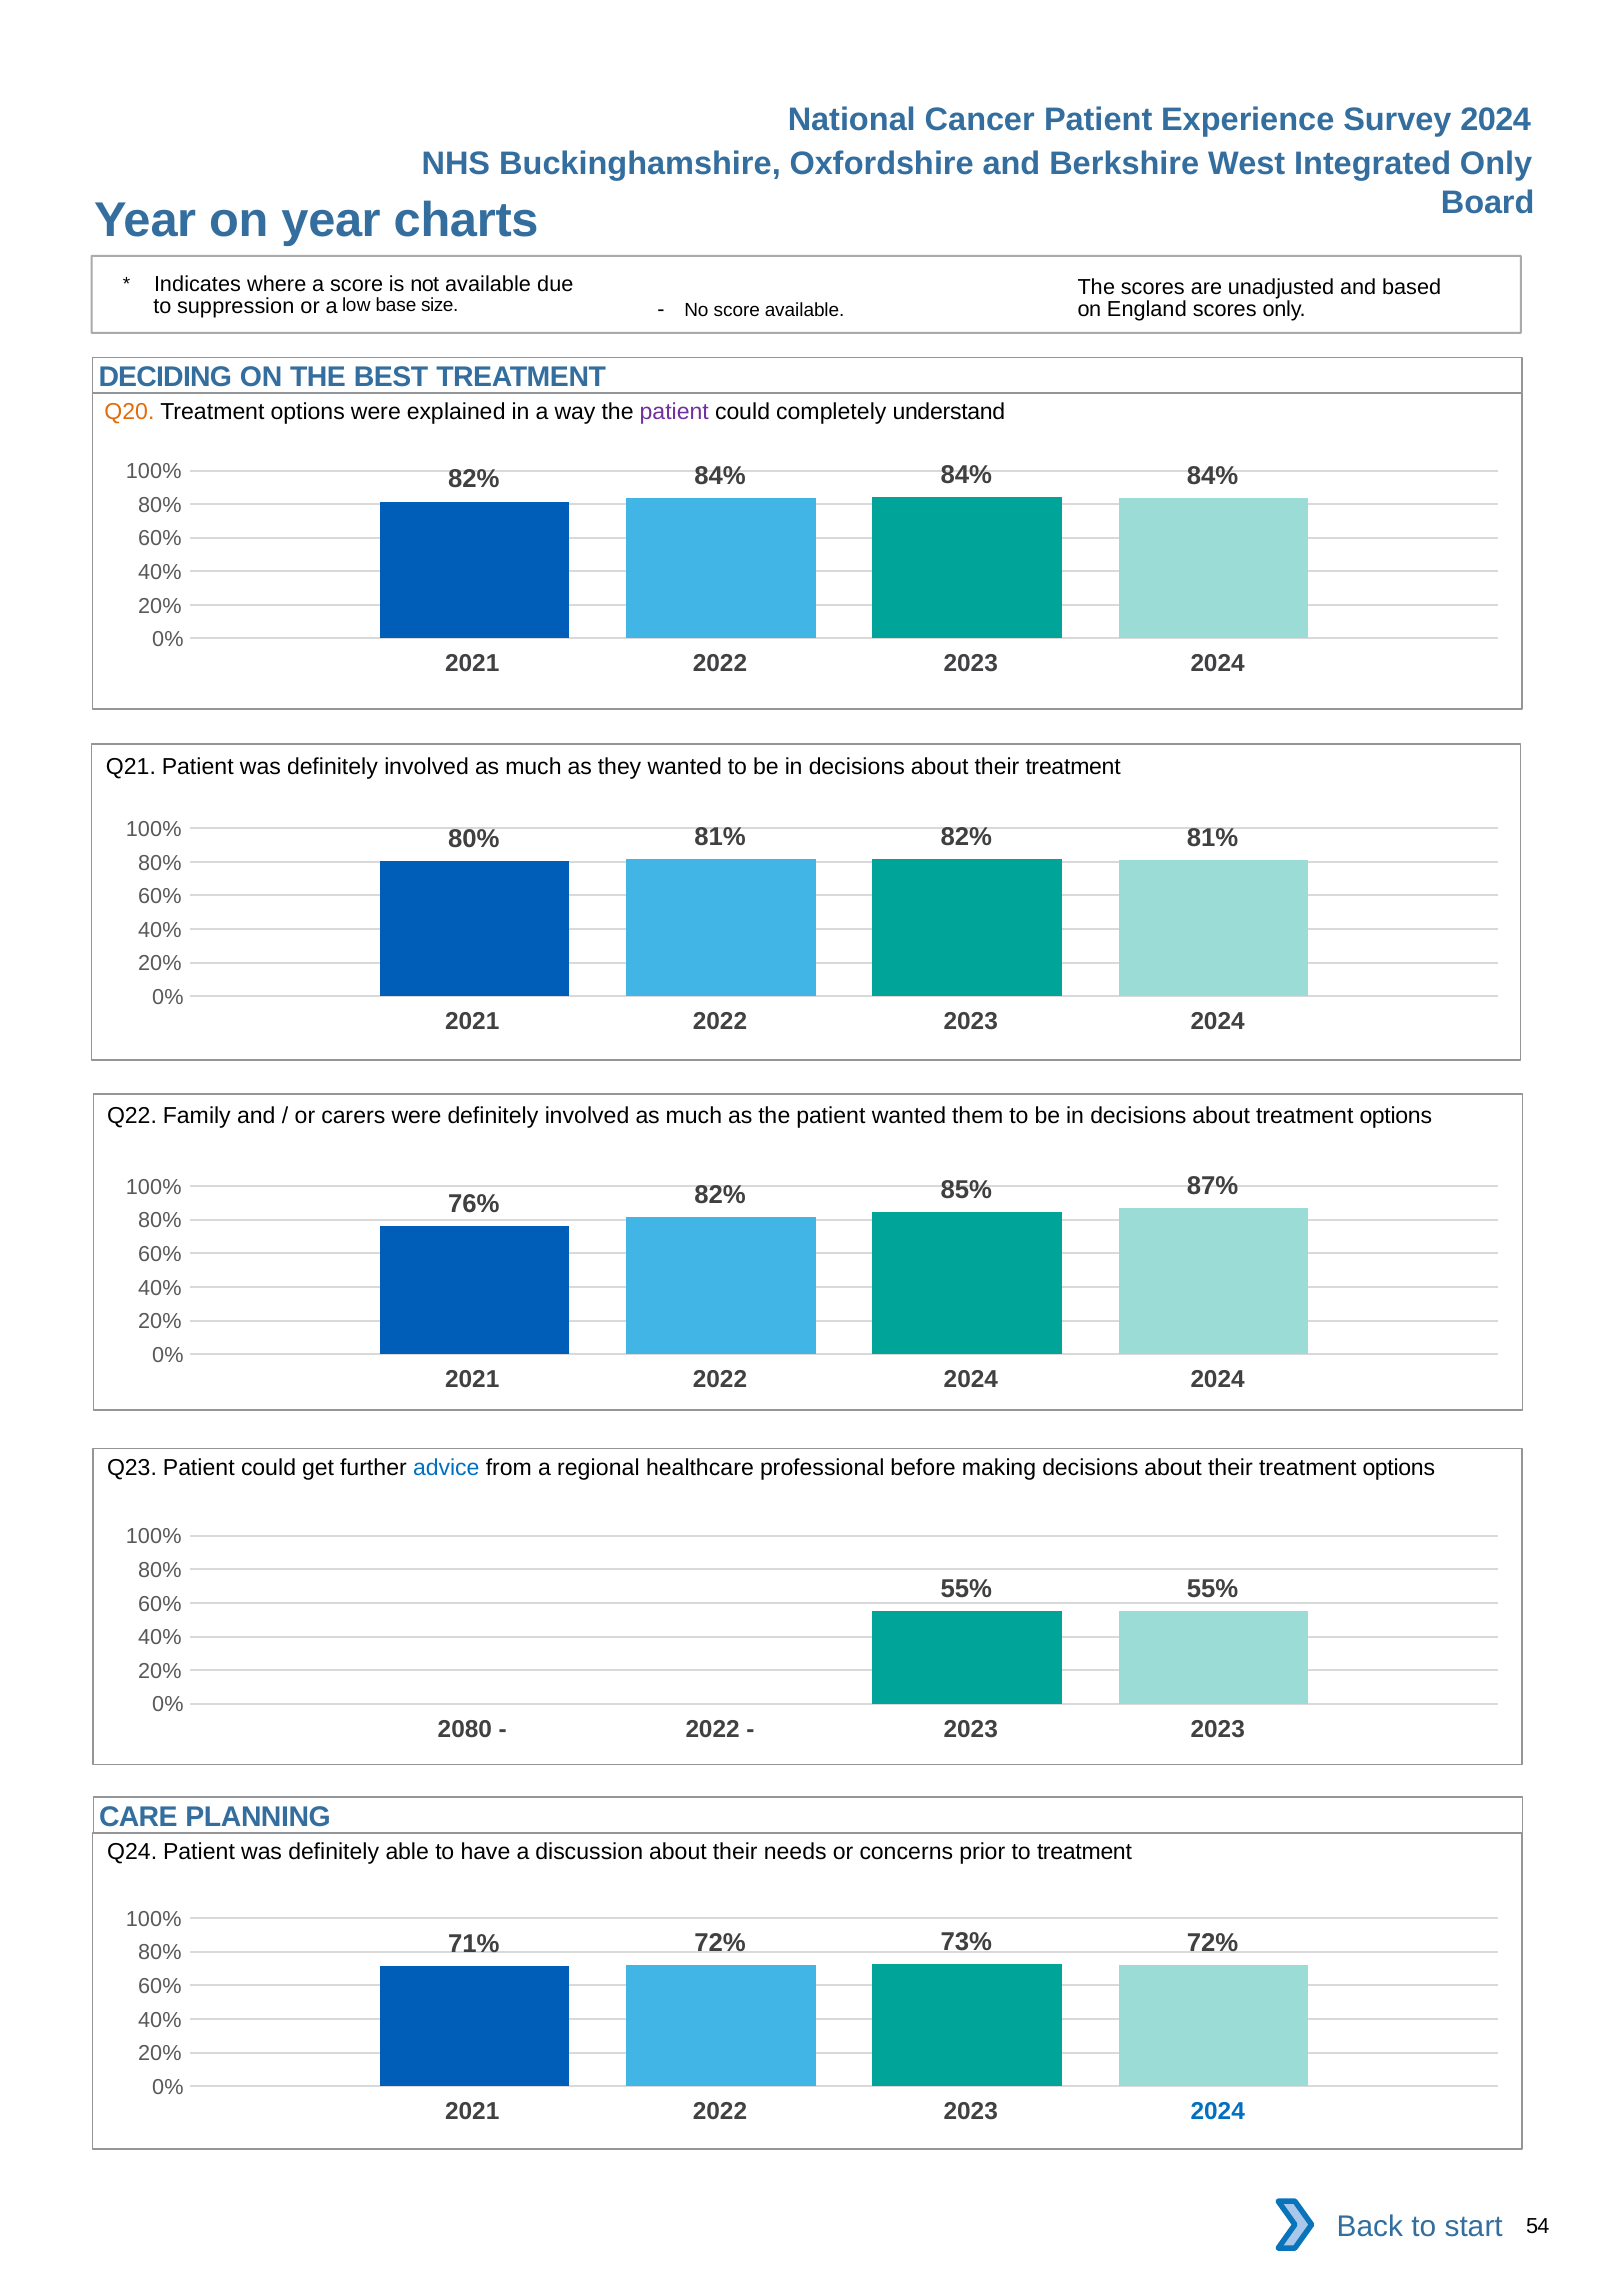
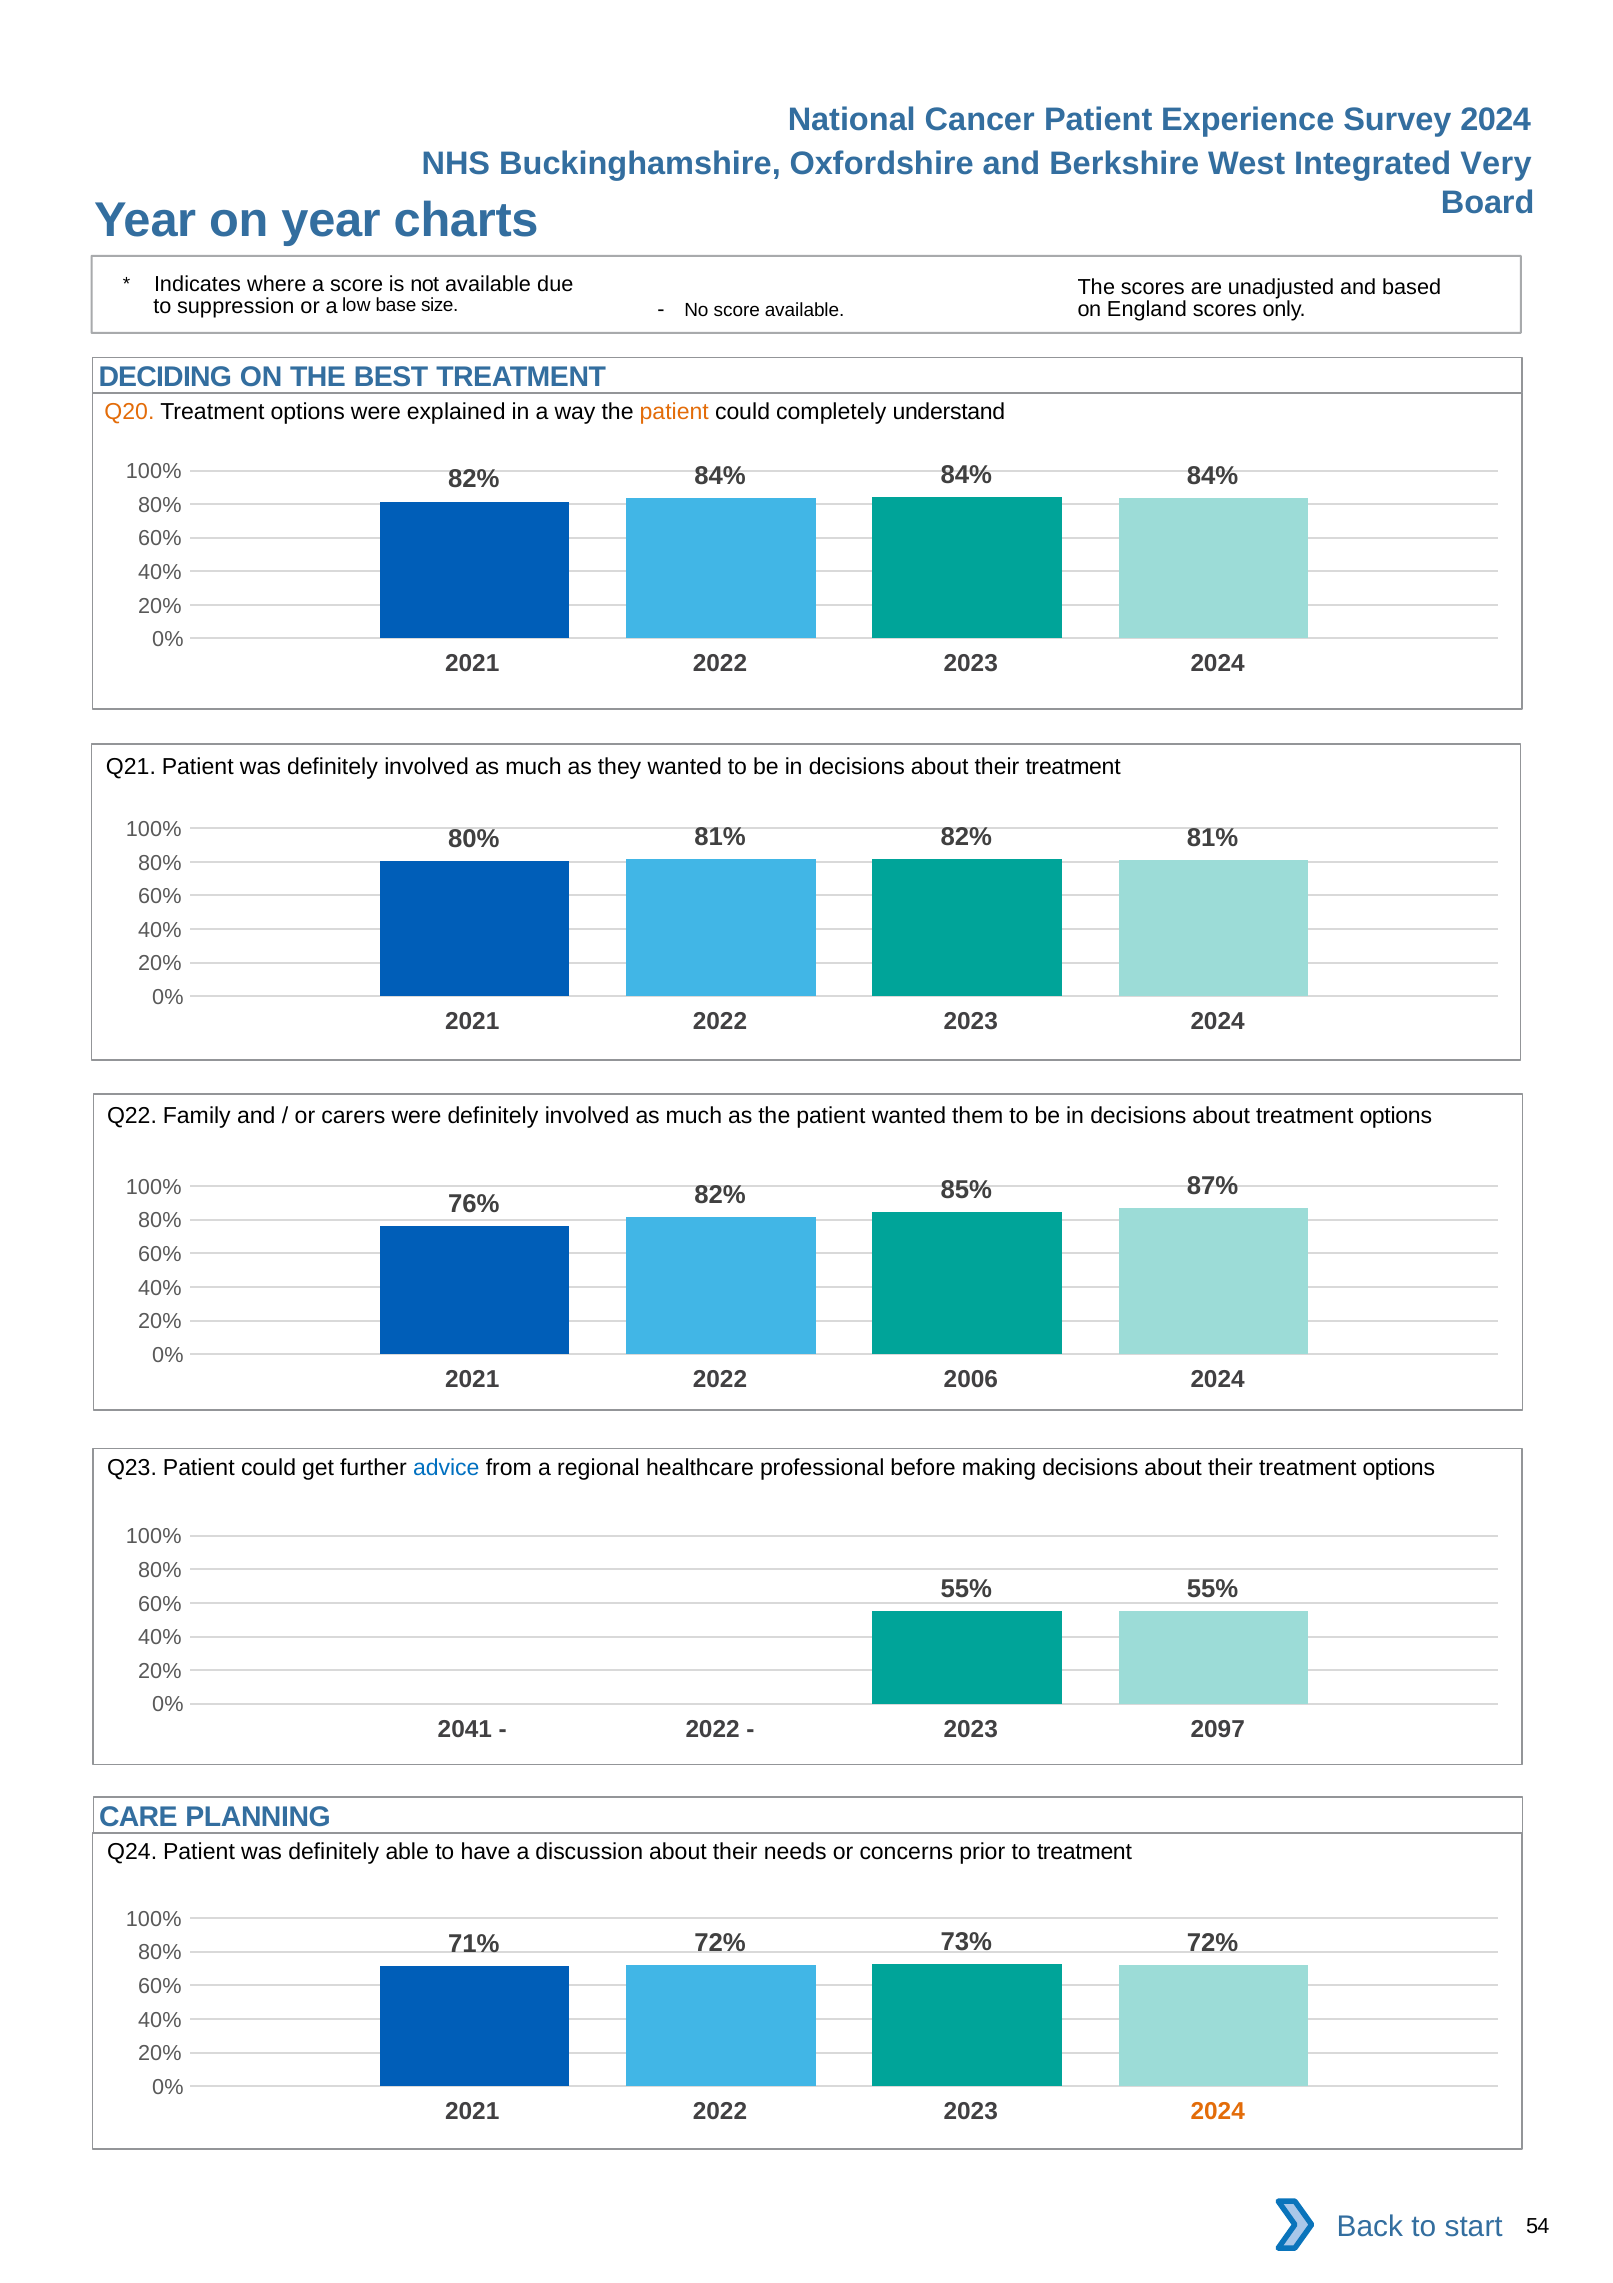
Integrated Only: Only -> Very (1496, 164)
patient colour: purple -> orange (674, 412)
2022 2024: 2024 -> 2006 (971, 1379)
2080: 2080 -> 2041 (465, 1729)
2023 2023: 2023 -> 2097 (1218, 1729)
2024 colour: blue -> orange (1218, 2111)
